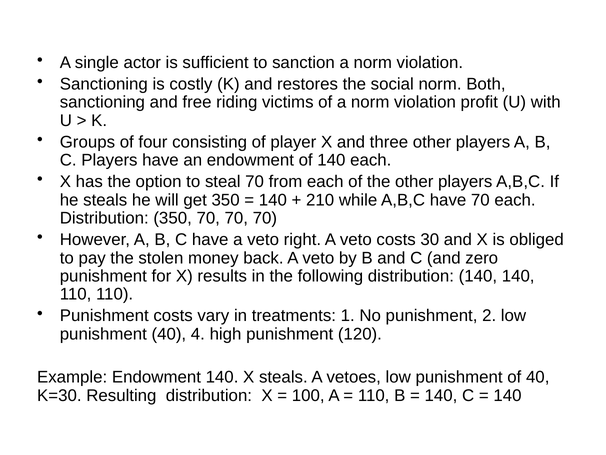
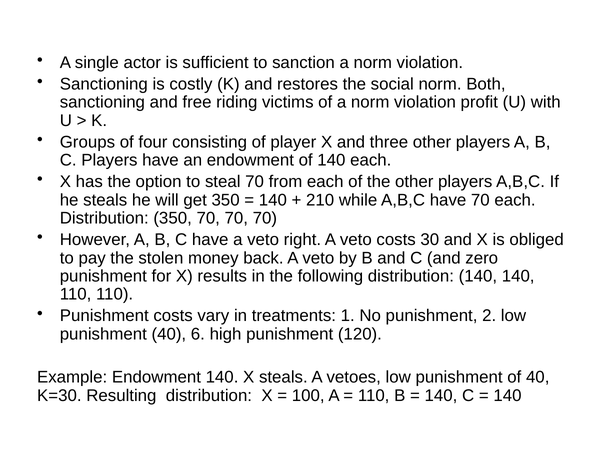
4: 4 -> 6 (198, 334)
